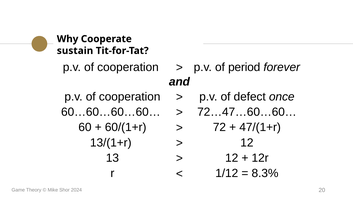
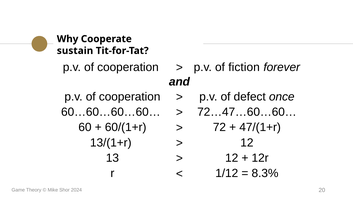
period: period -> fiction (244, 67)
